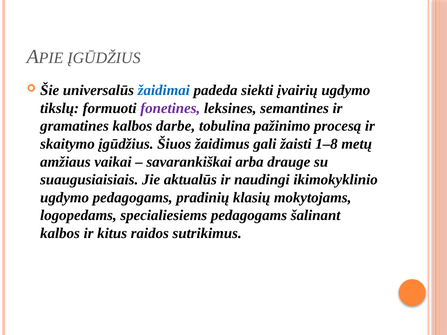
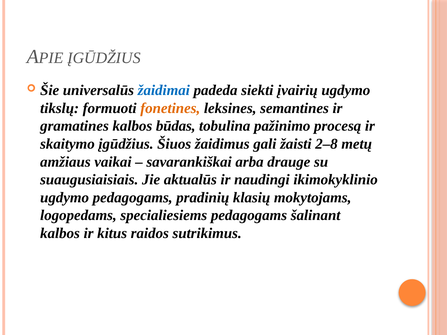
fonetines colour: purple -> orange (170, 108)
darbe: darbe -> būdas (176, 126)
1–8: 1–8 -> 2–8 (326, 144)
